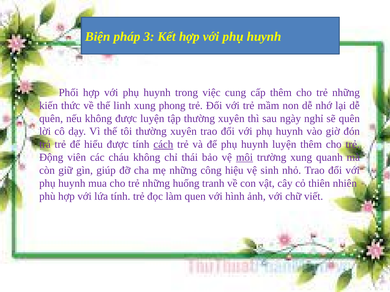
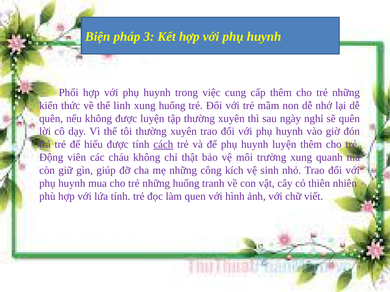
xung phong: phong -> huống (172, 106)
thái: thái -> thật (190, 158)
môi underline: present -> none (244, 158)
hiệu: hiệu -> kích (234, 171)
